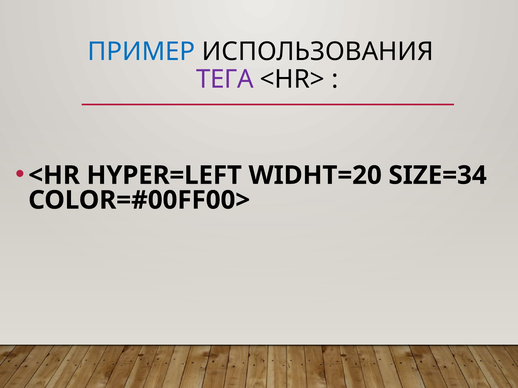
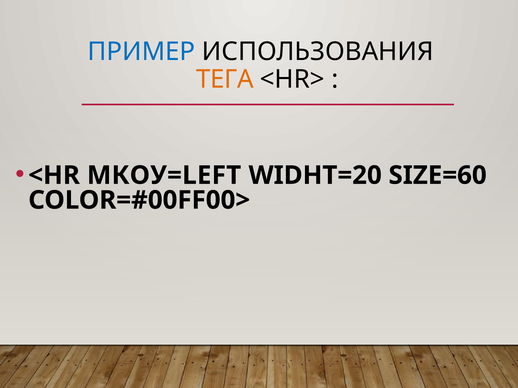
ТЕГА colour: purple -> orange (225, 80)
HYPER=LEFT: HYPER=LEFT -> МКОУ=LEFT (164, 176)
SIZE=34: SIZE=34 -> SIZE=60 (438, 176)
